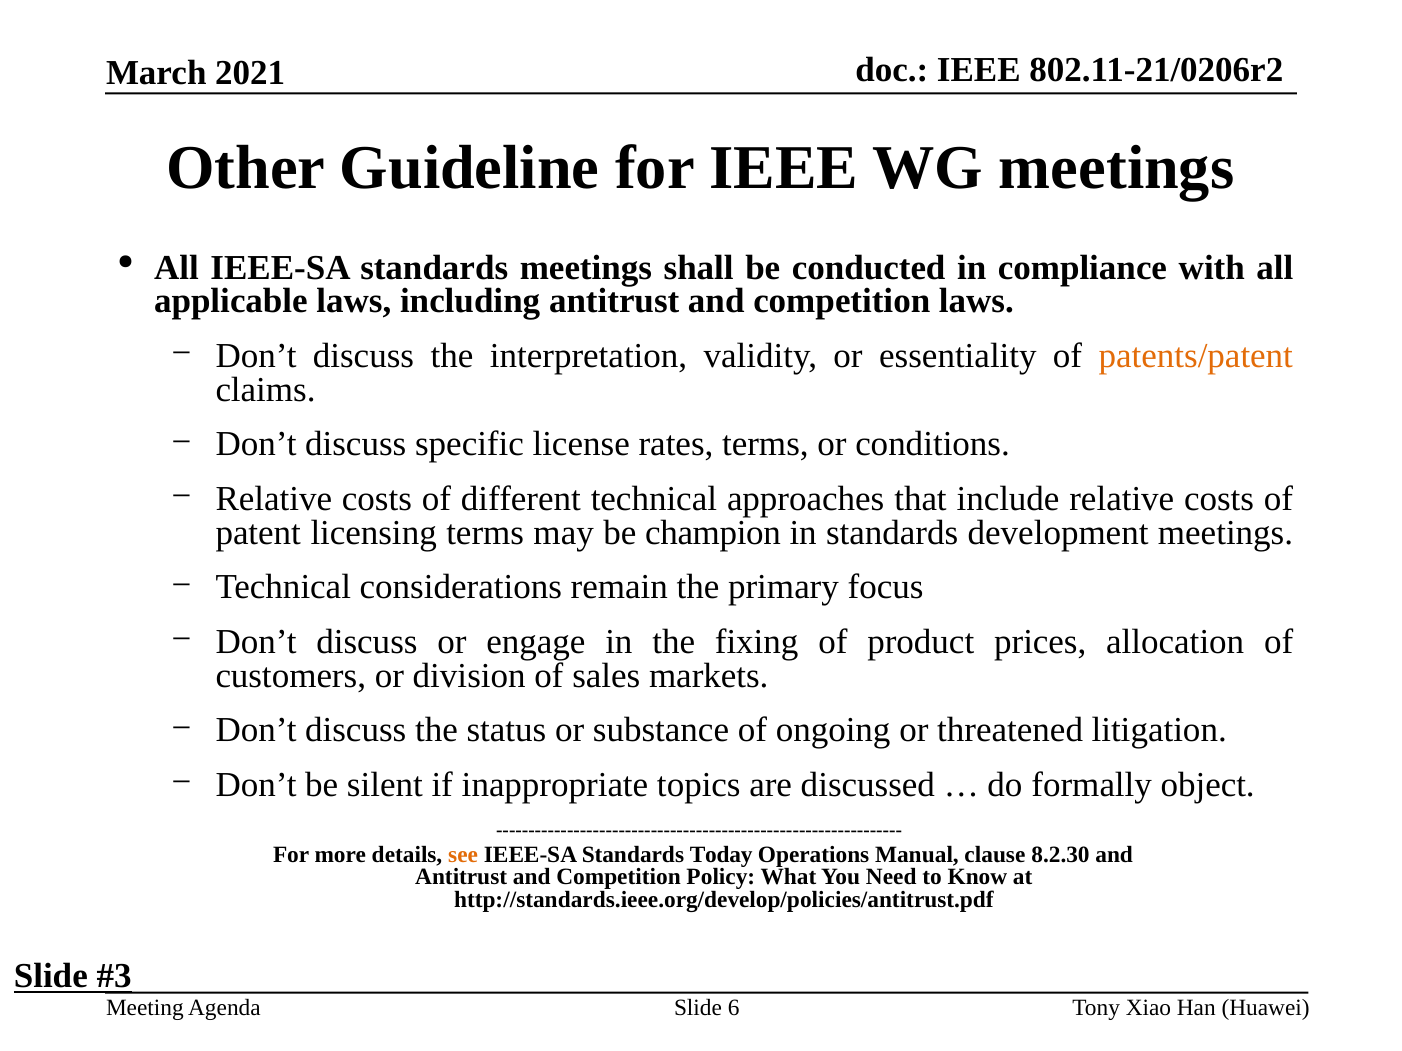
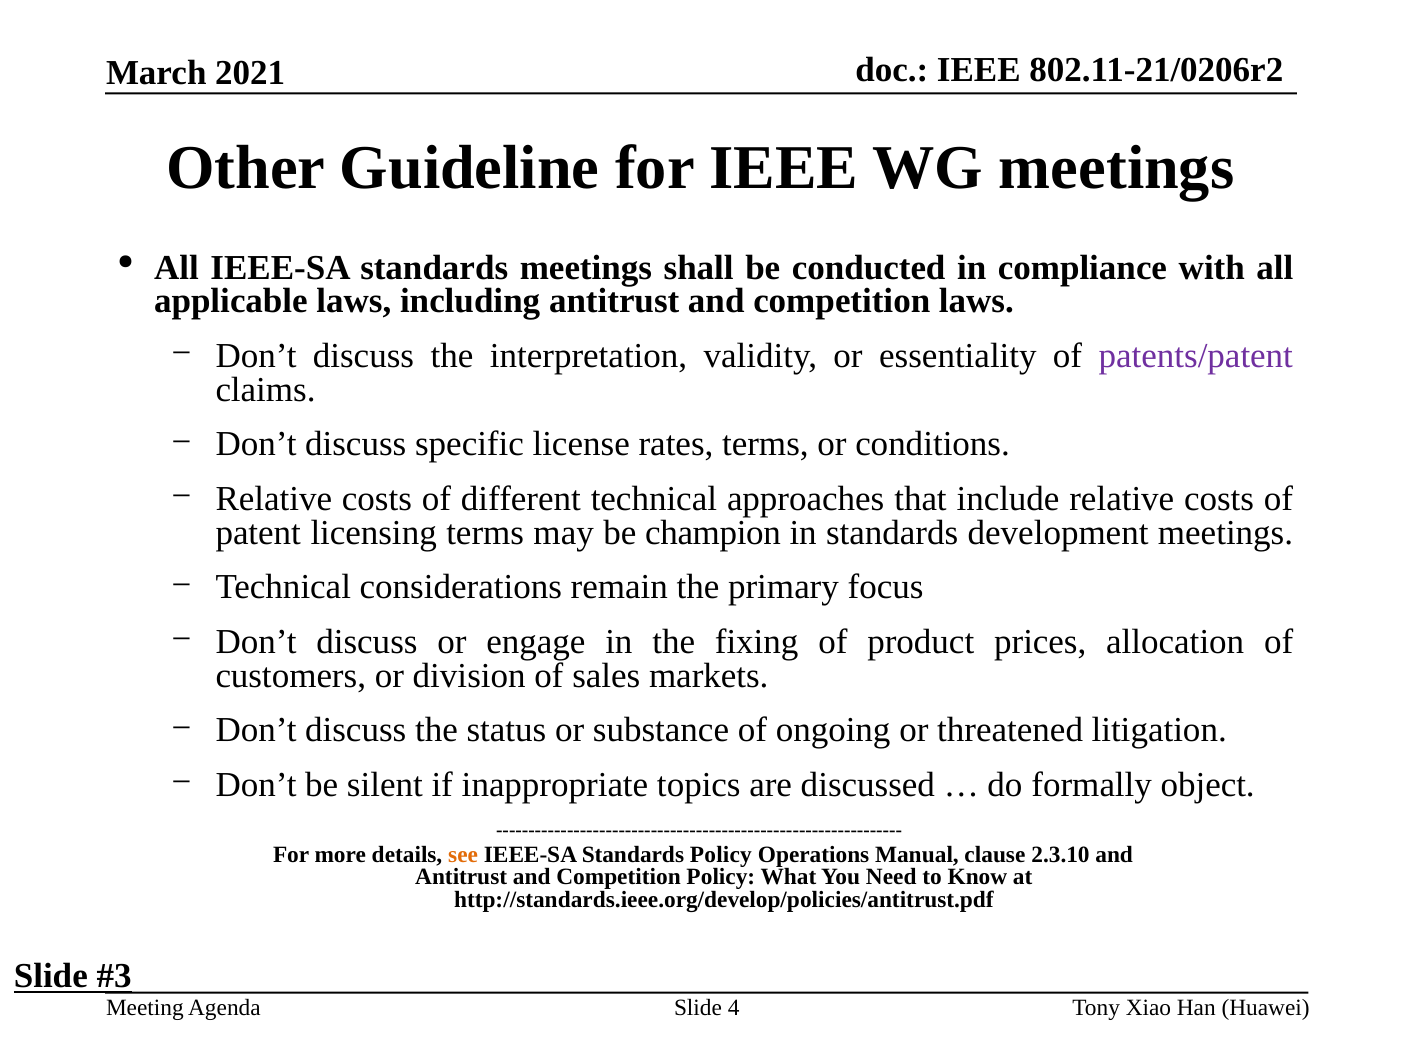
patents/patent colour: orange -> purple (1196, 356)
Standards Today: Today -> Policy (721, 855)
8.2.30: 8.2.30 -> 2.3.10 (1061, 855)
6: 6 -> 4 (734, 1008)
